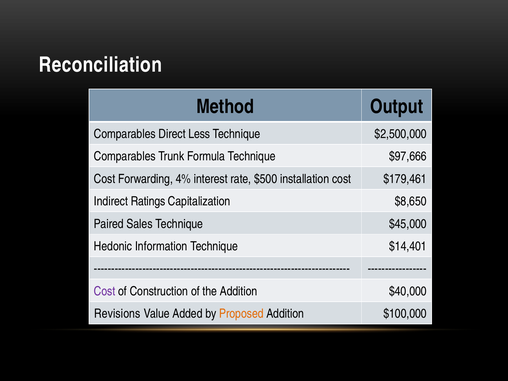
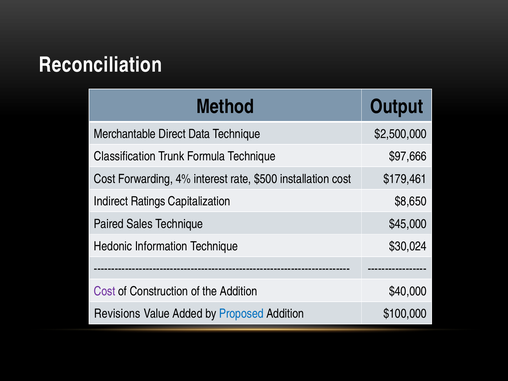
Comparables: Comparables -> Merchantable (125, 134)
Less: Less -> Data (199, 134)
Comparables: Comparables -> Classification (125, 156)
$14,401: $14,401 -> $30,024 (408, 246)
Proposed colour: orange -> blue (241, 314)
